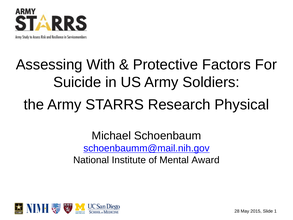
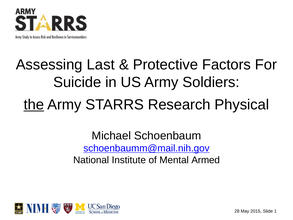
With: With -> Last (101, 64)
the underline: none -> present (34, 105)
Award: Award -> Armed (206, 160)
